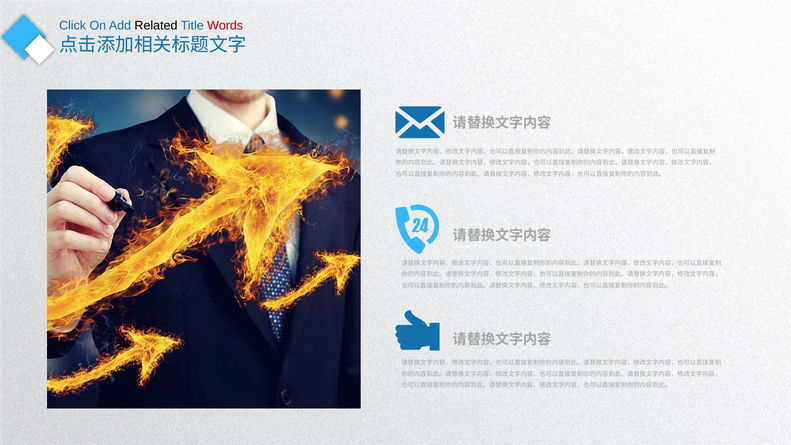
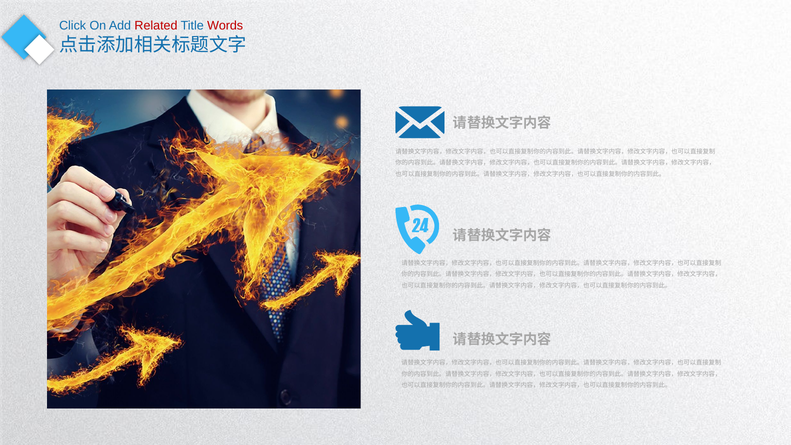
Related colour: black -> red (156, 26)
